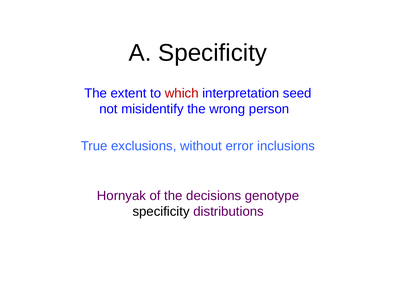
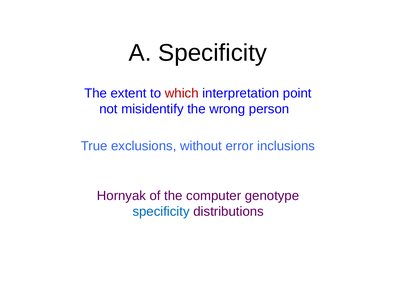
seed: seed -> point (297, 93)
decisions: decisions -> computer (214, 196)
specificity colour: black -> blue (161, 212)
